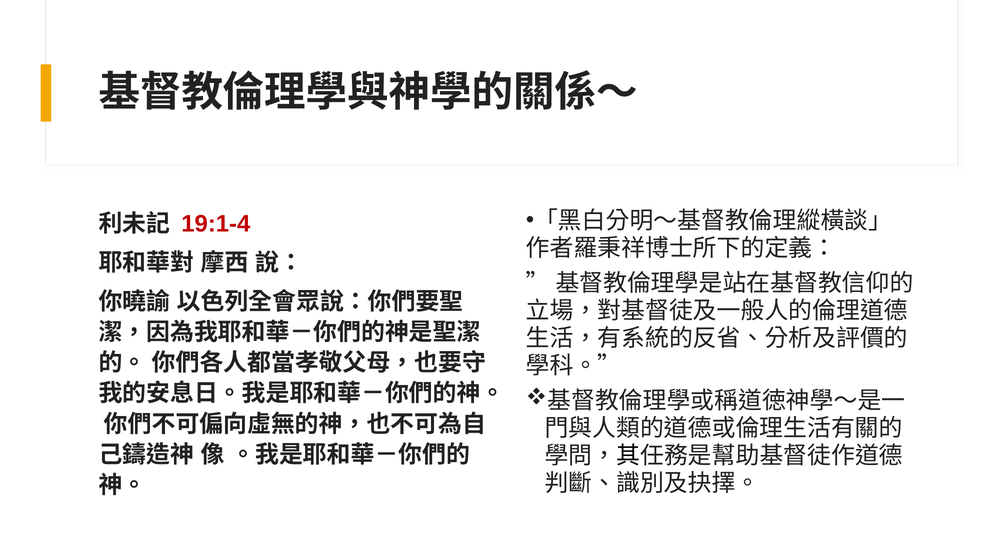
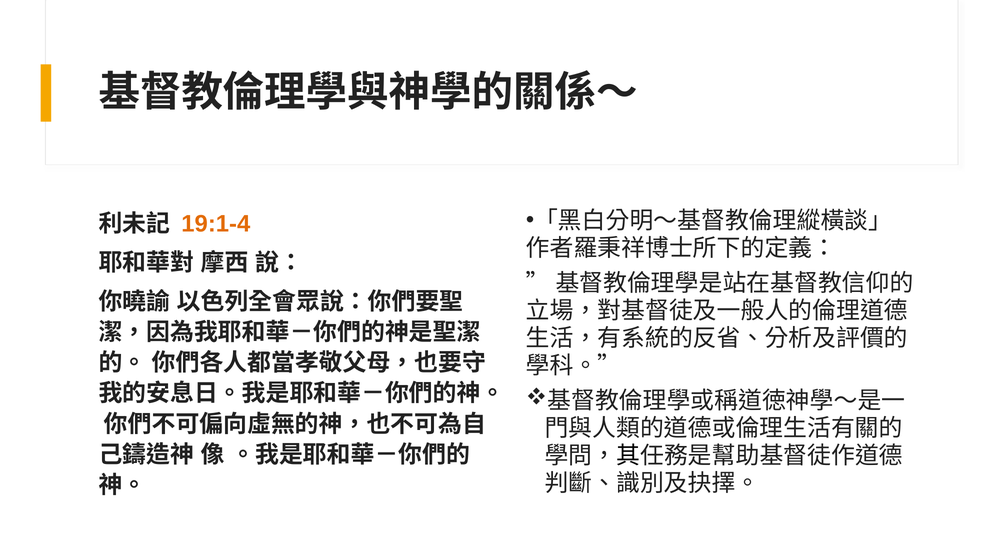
19:1-4 colour: red -> orange (216, 224)
